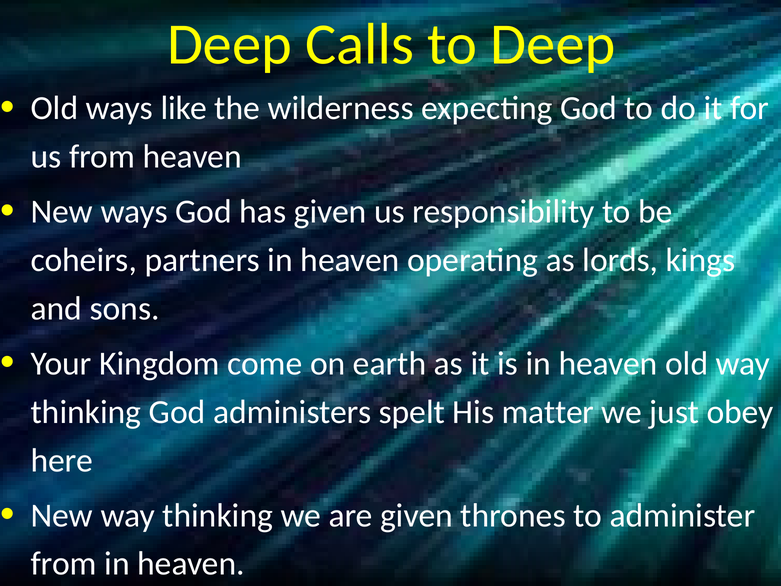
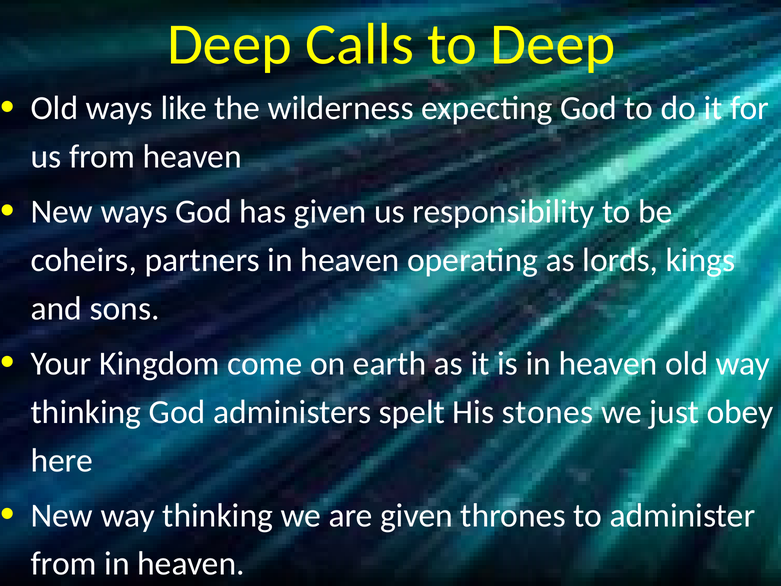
matter: matter -> stones (548, 412)
